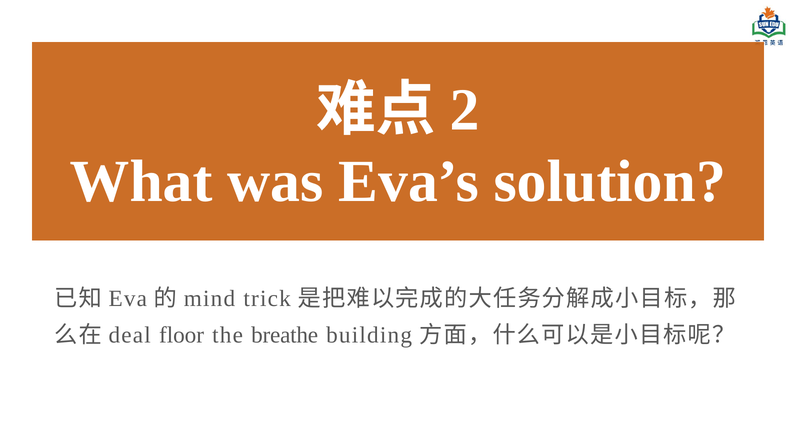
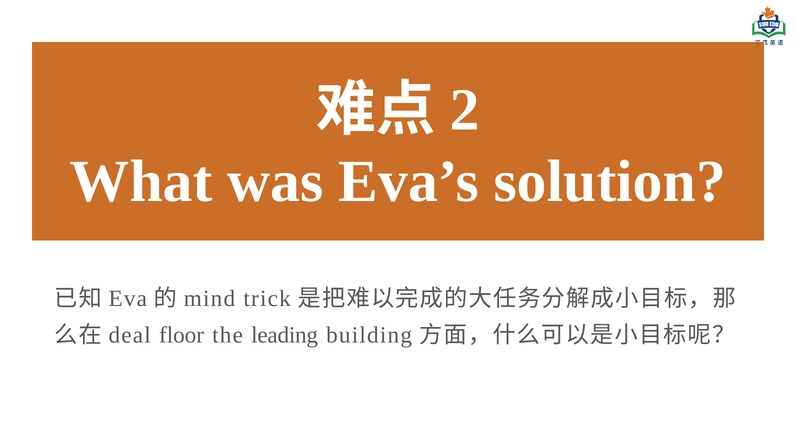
breathe: breathe -> leading (285, 335)
